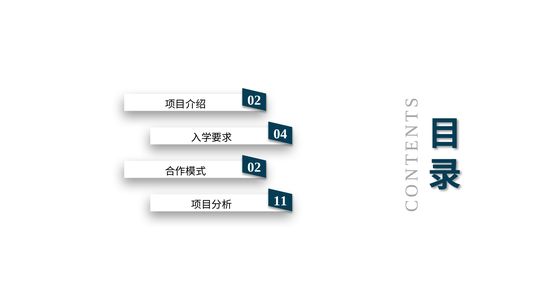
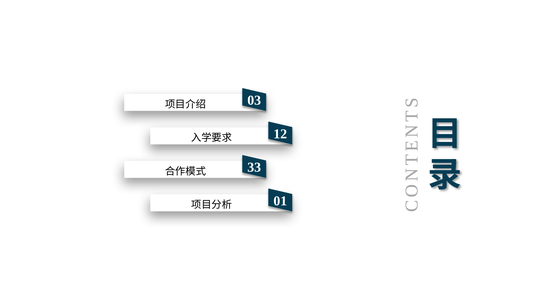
02: 02 -> 03 (254, 100)
04: 04 -> 12 (280, 134)
02: 02 -> 33 (254, 167)
11: 11 -> 01 (280, 201)
